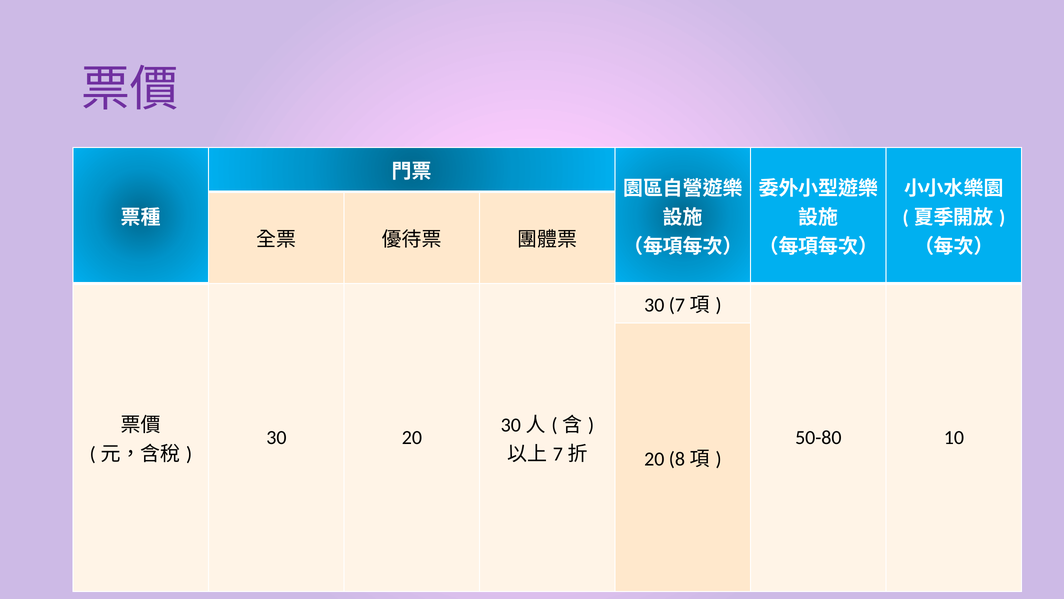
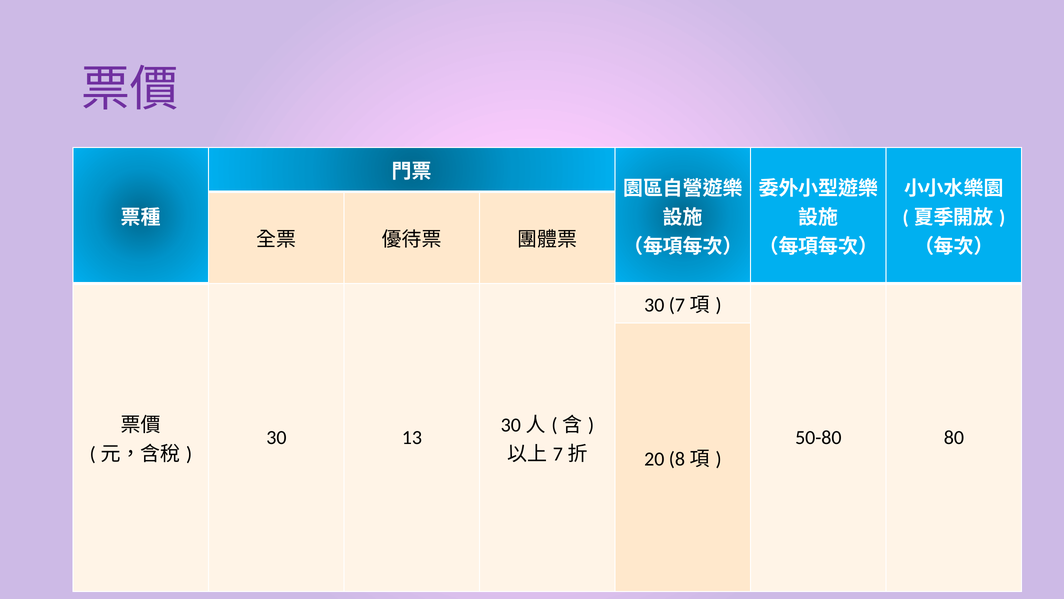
30 20: 20 -> 13 (412, 437)
10: 10 -> 80 (954, 437)
